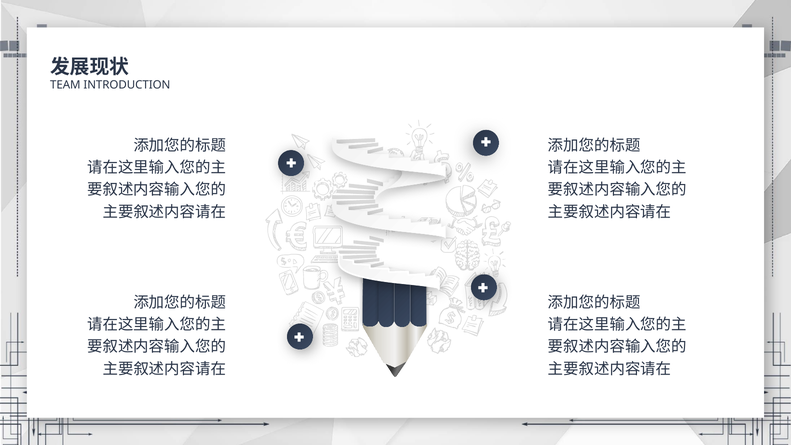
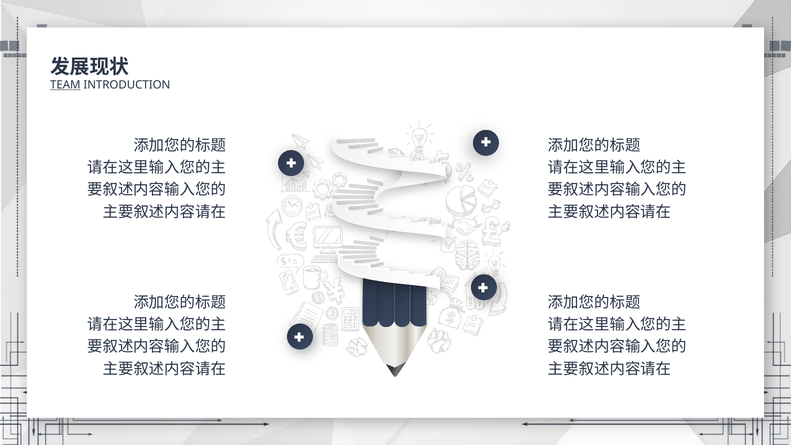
TEAM underline: none -> present (65, 85)
